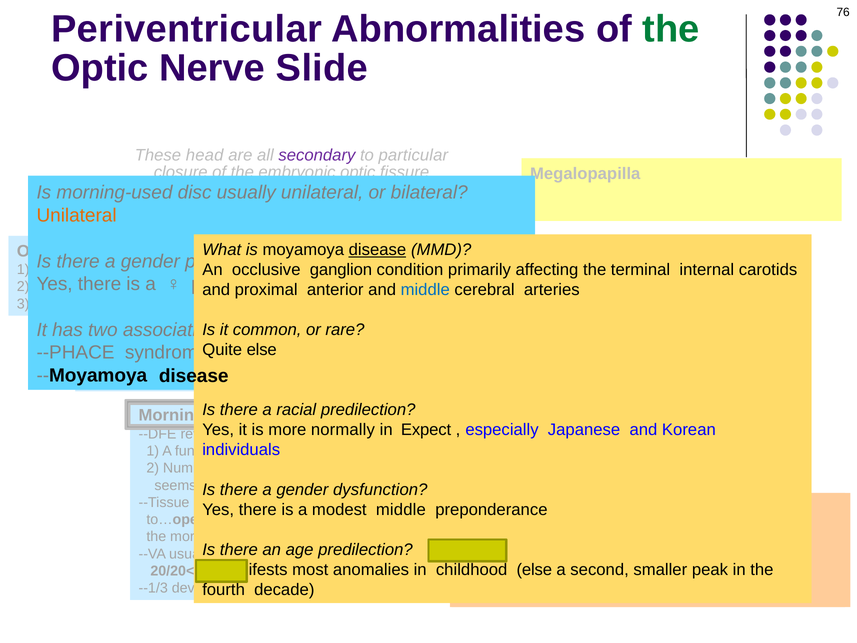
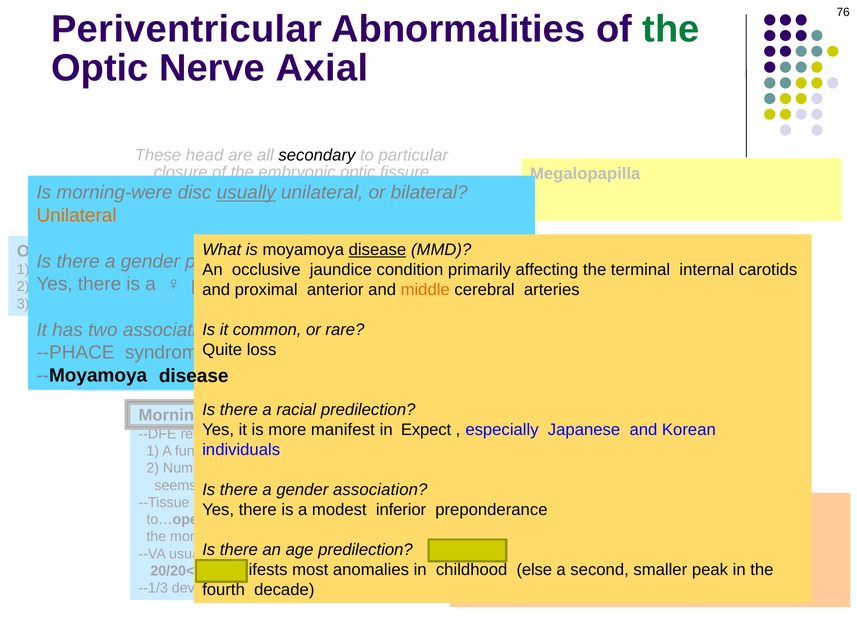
Slide: Slide -> Axial (322, 68)
secondary colour: purple -> black (317, 155)
morning-used: morning-used -> morning-were (114, 193)
usually underline: none -> present (246, 193)
ganglion: ganglion -> jaundice (341, 270)
middle colour: blue -> orange (425, 290)
Quite else: else -> loss (262, 350)
more normally: normally -> manifest (343, 430)
dysfunction: dysfunction -> association (380, 490)
middle: middle -> inferior (401, 510)
